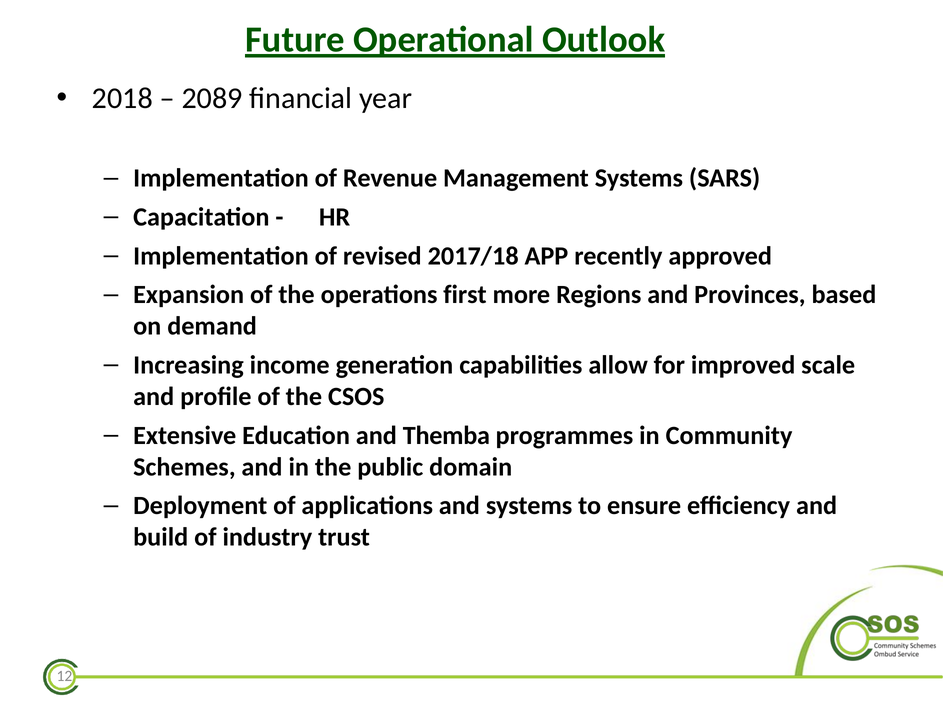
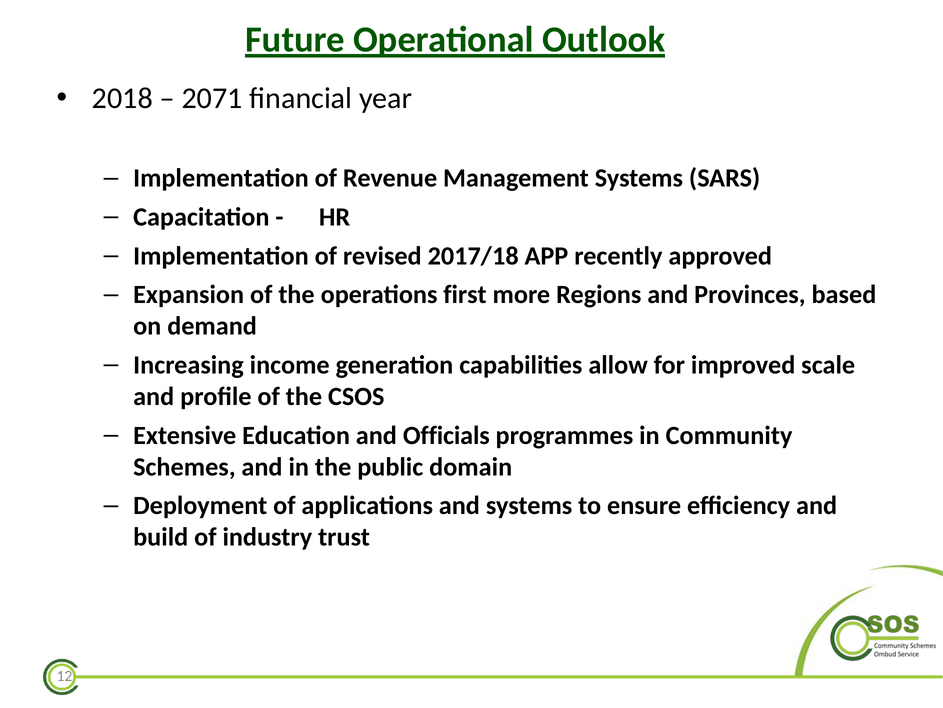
2089: 2089 -> 2071 (212, 98)
Themba: Themba -> Officials (446, 435)
